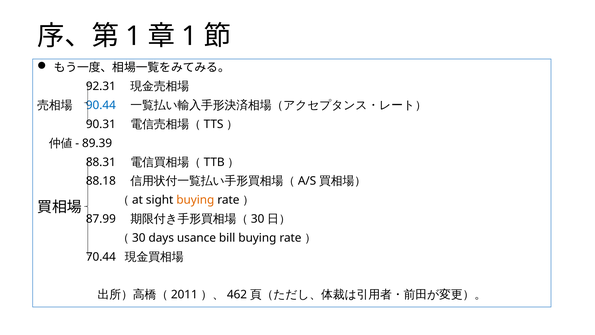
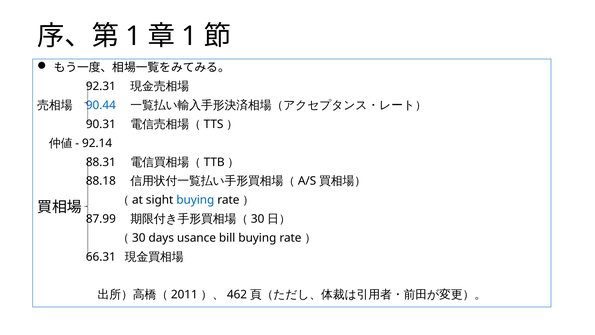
89.39: 89.39 -> 92.14 (97, 143)
buying colour: orange -> blue (195, 200)
70.44: 70.44 -> 66.31 (101, 257)
